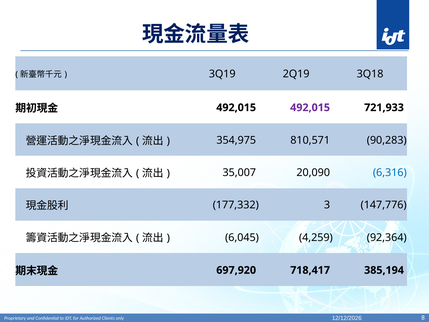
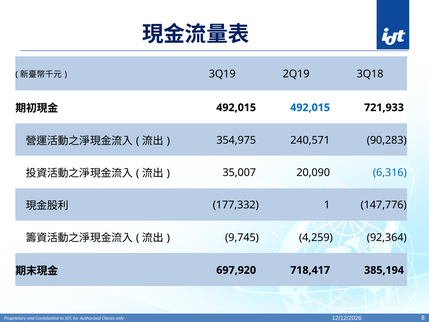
492,015 colour: purple -> blue (310, 108)
810,571: 810,571 -> 240,571 (310, 140)
3: 3 -> 1 (327, 205)
6,045: 6,045 -> 9,745 (242, 237)
